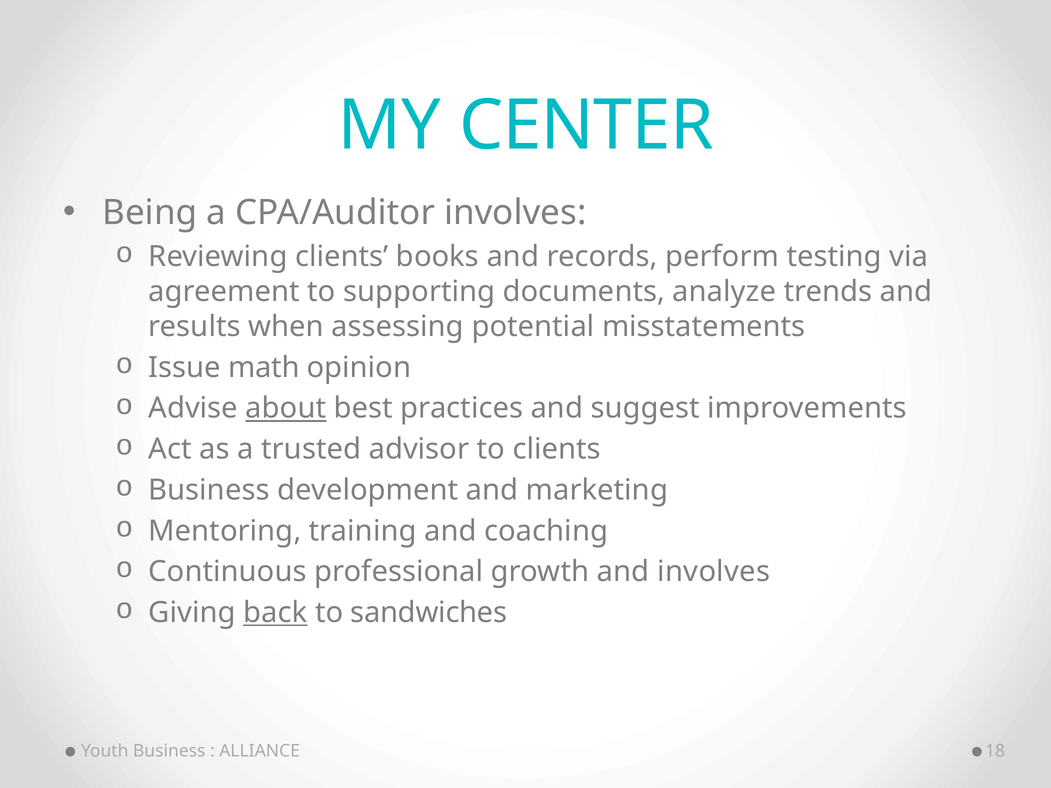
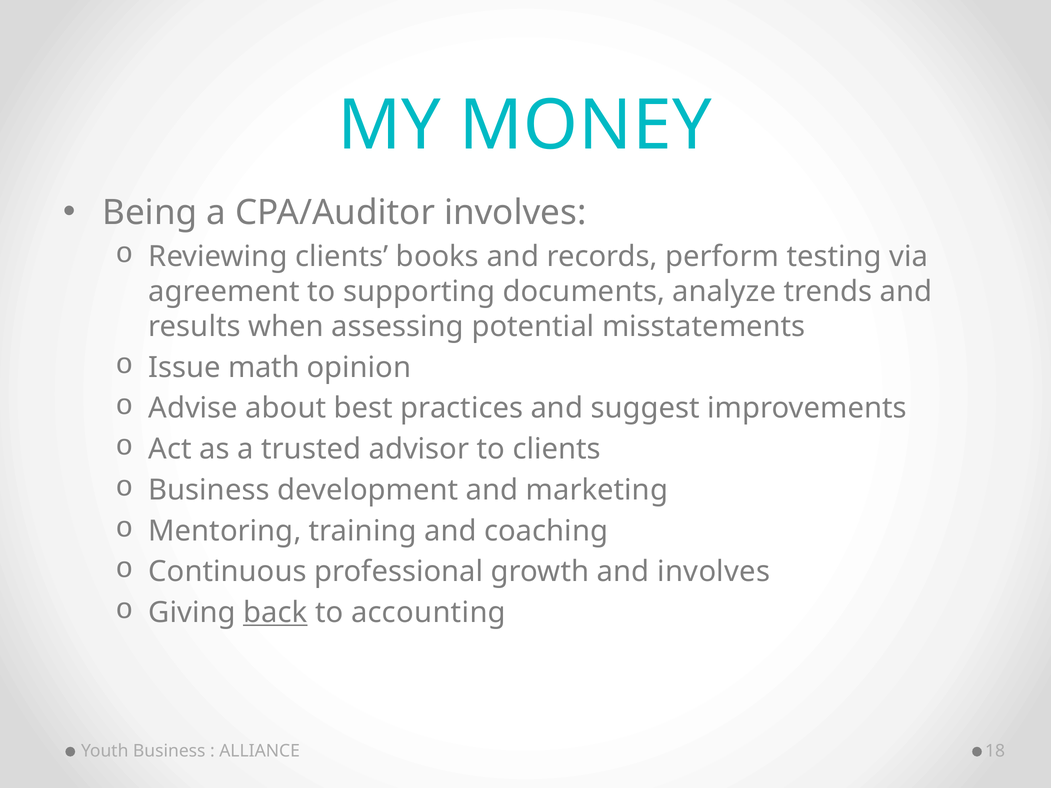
CENTER: CENTER -> MONEY (586, 126)
about underline: present -> none (286, 408)
sandwiches: sandwiches -> accounting (428, 613)
